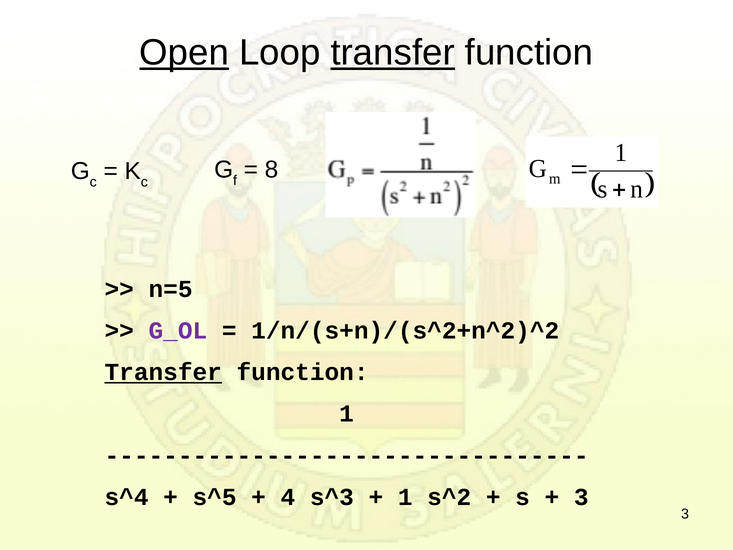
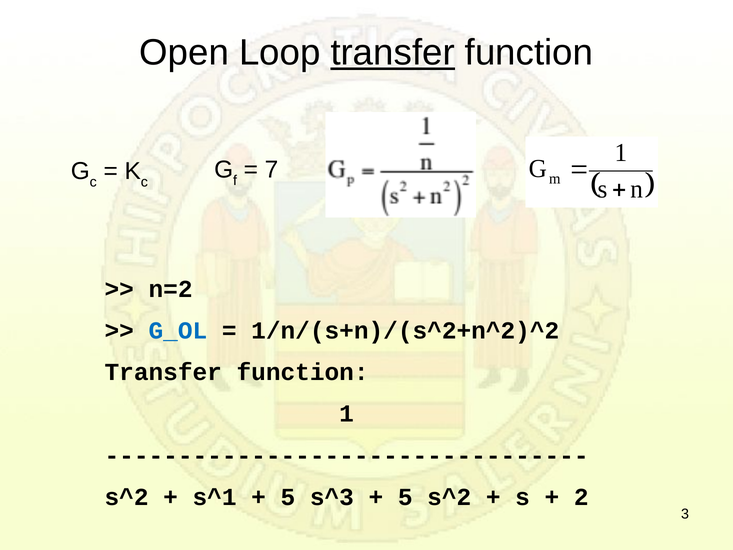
Open underline: present -> none (184, 53)
8: 8 -> 7 (271, 170)
n=5: n=5 -> n=2 (171, 289)
G_OL colour: purple -> blue (178, 331)
Transfer underline: present -> none (163, 372)
s^4: s^4 -> s^2 (127, 497)
s^5: s^5 -> s^1 (215, 497)
4: 4 -> 5 (288, 497)
1: 1 -> 5 (405, 497)
3: 3 -> 2 (581, 497)
